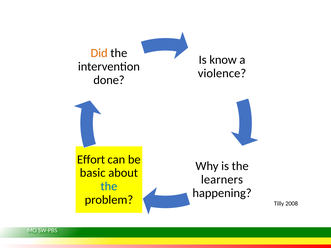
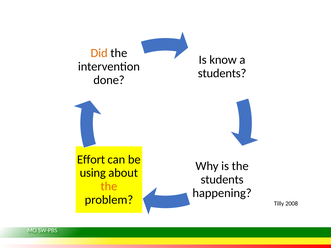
violence: violence -> students (222, 73)
basic: basic -> using (93, 173)
learners: learners -> students (222, 180)
the colour: blue -> orange (109, 186)
